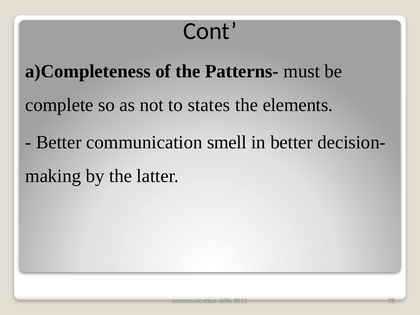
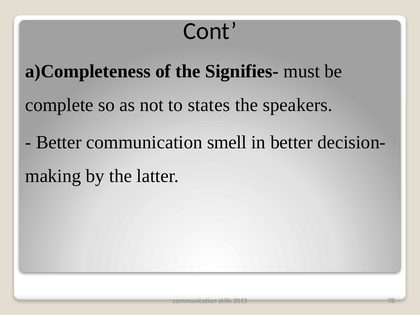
Patterns-: Patterns- -> Signifies- (242, 71)
elements: elements -> speakers (298, 105)
